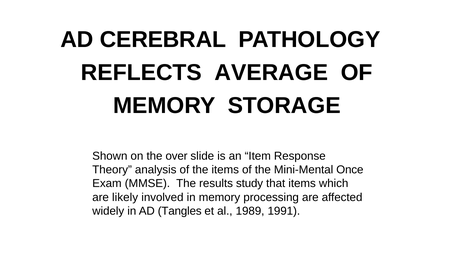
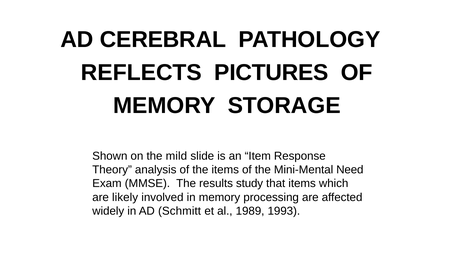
AVERAGE: AVERAGE -> PICTURES (271, 73)
over: over -> mild (176, 156)
Once: Once -> Need (350, 170)
Tangles: Tangles -> Schmitt (180, 211)
1991: 1991 -> 1993 (284, 211)
